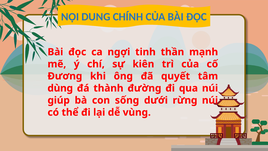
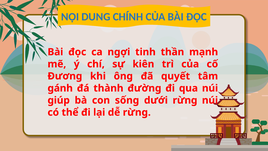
dùng: dùng -> gánh (60, 88)
dễ vùng: vùng -> rừng (137, 112)
